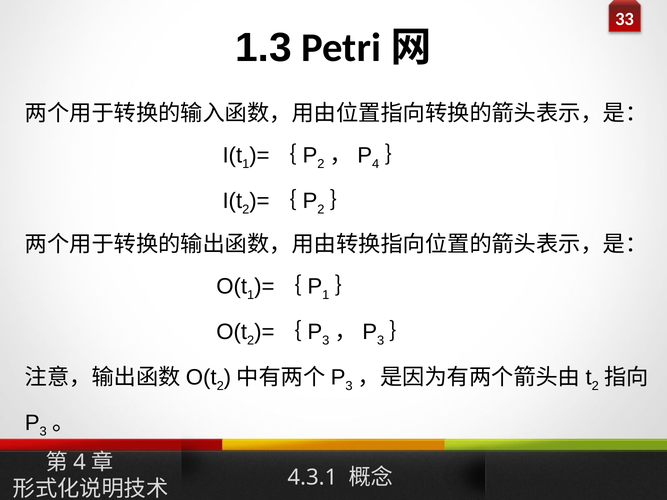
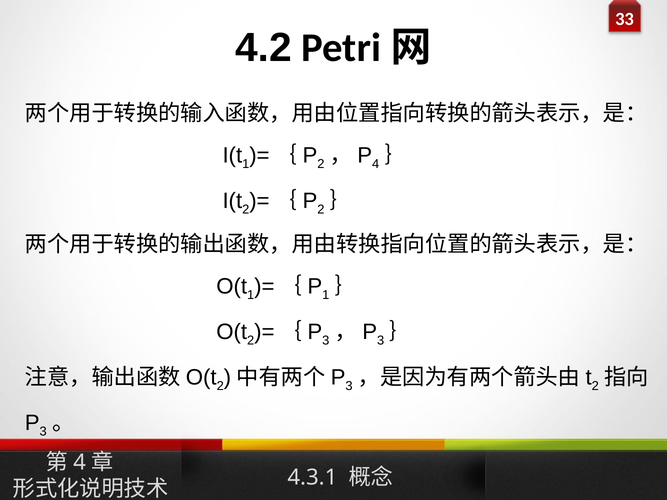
1.3: 1.3 -> 4.2 (264, 48)
